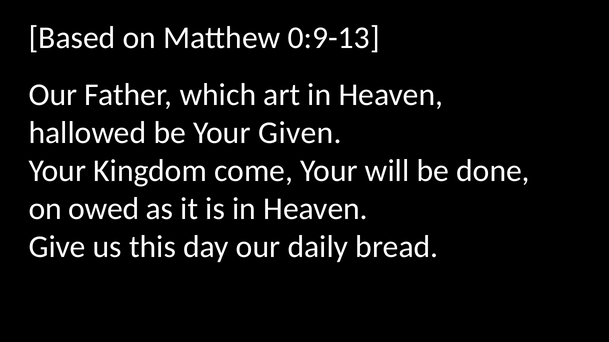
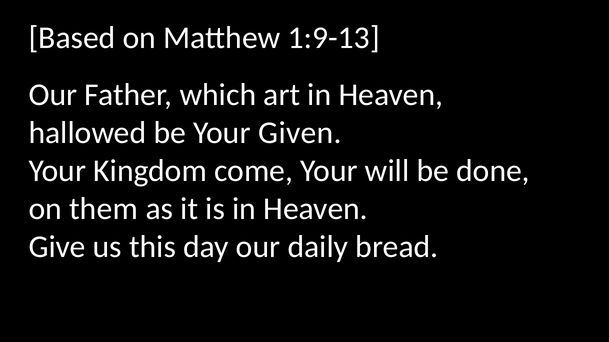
0:9-13: 0:9-13 -> 1:9-13 (334, 38)
owed: owed -> them (104, 209)
